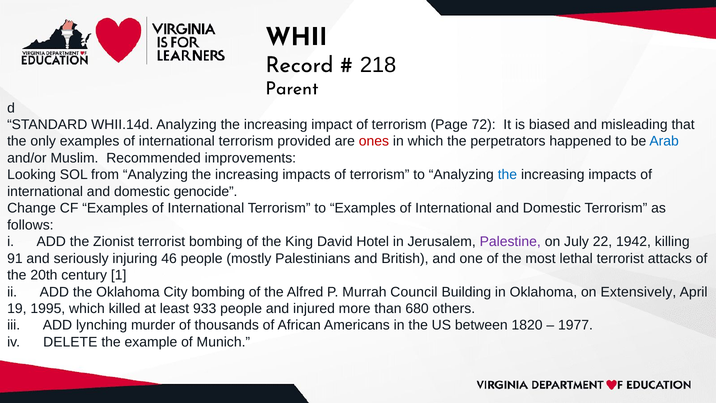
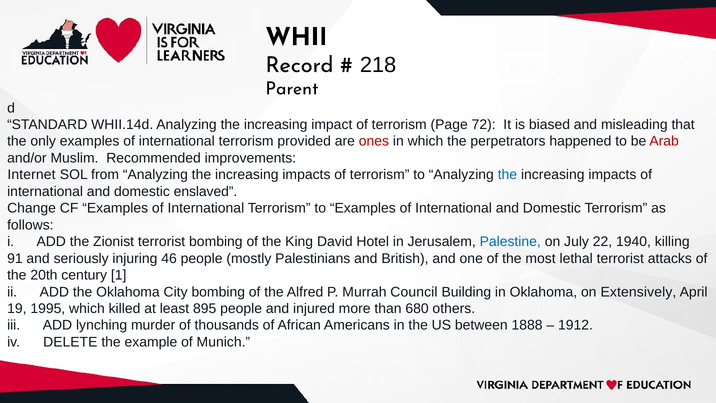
Arab colour: blue -> red (664, 141)
Looking: Looking -> Internet (31, 175)
genocide: genocide -> enslaved (205, 191)
Palestine colour: purple -> blue (510, 242)
1942: 1942 -> 1940 (633, 242)
933: 933 -> 895 (205, 308)
1820: 1820 -> 1888 (527, 325)
1977: 1977 -> 1912 (575, 325)
